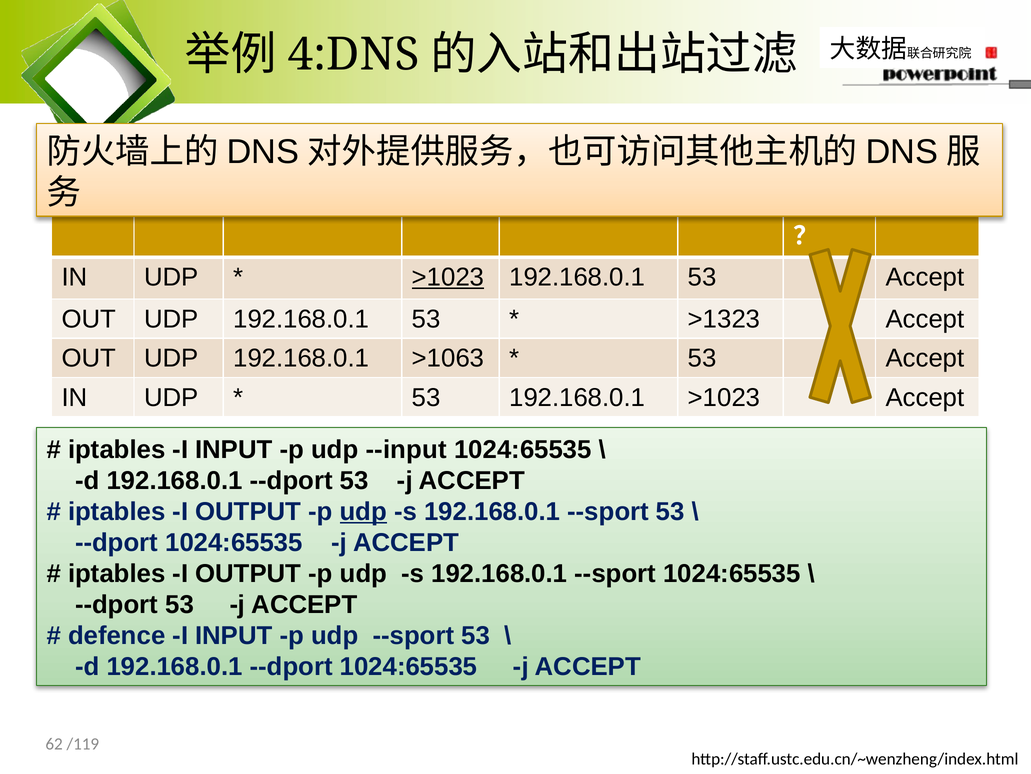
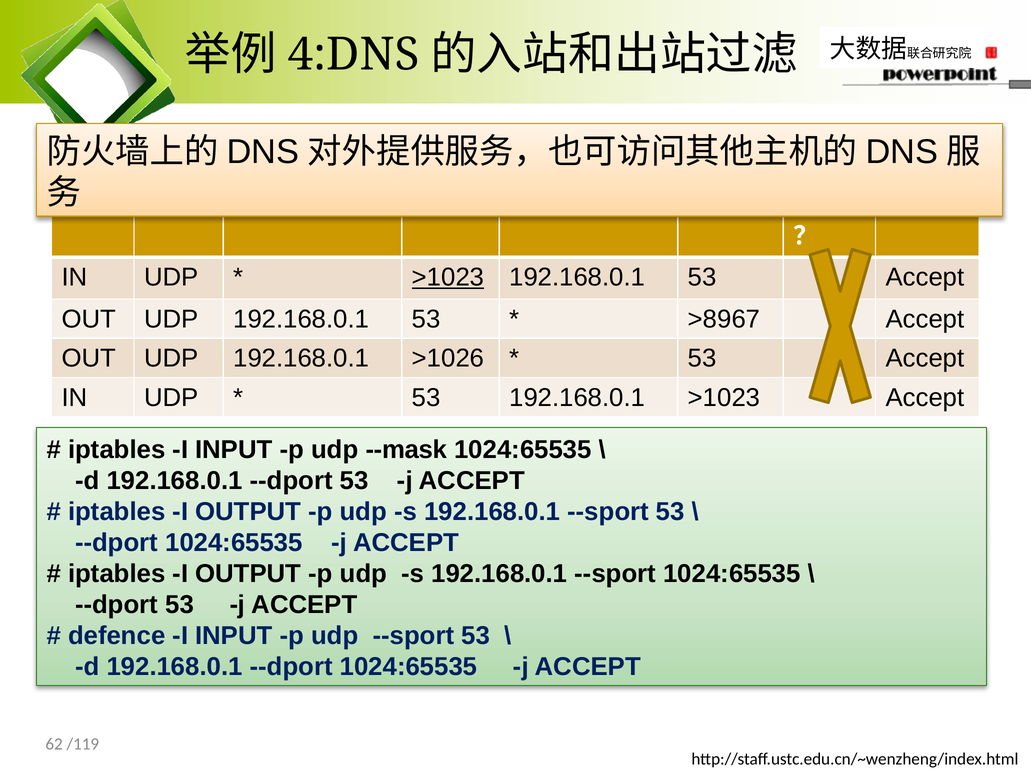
>1323: >1323 -> >8967 (724, 319)
>1063: >1063 -> >1026 (448, 358)
--input: --input -> --mask (406, 450)
udp underline: present -> none (363, 511)
